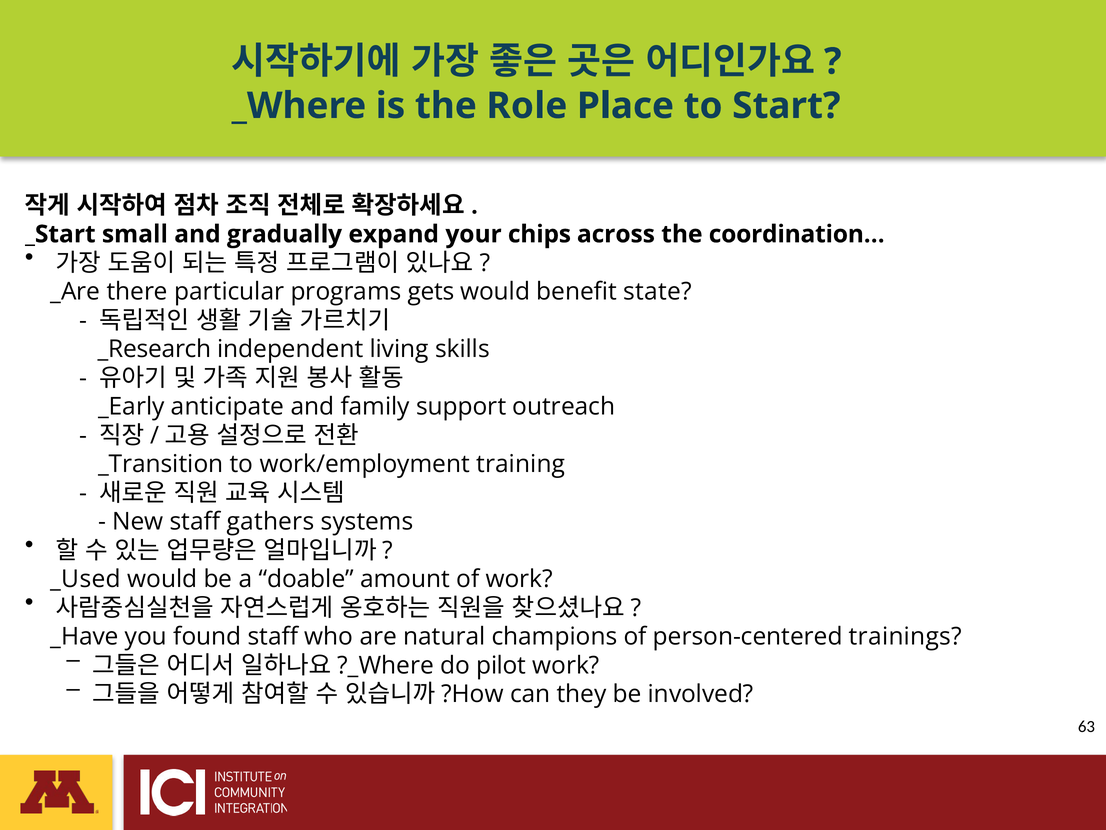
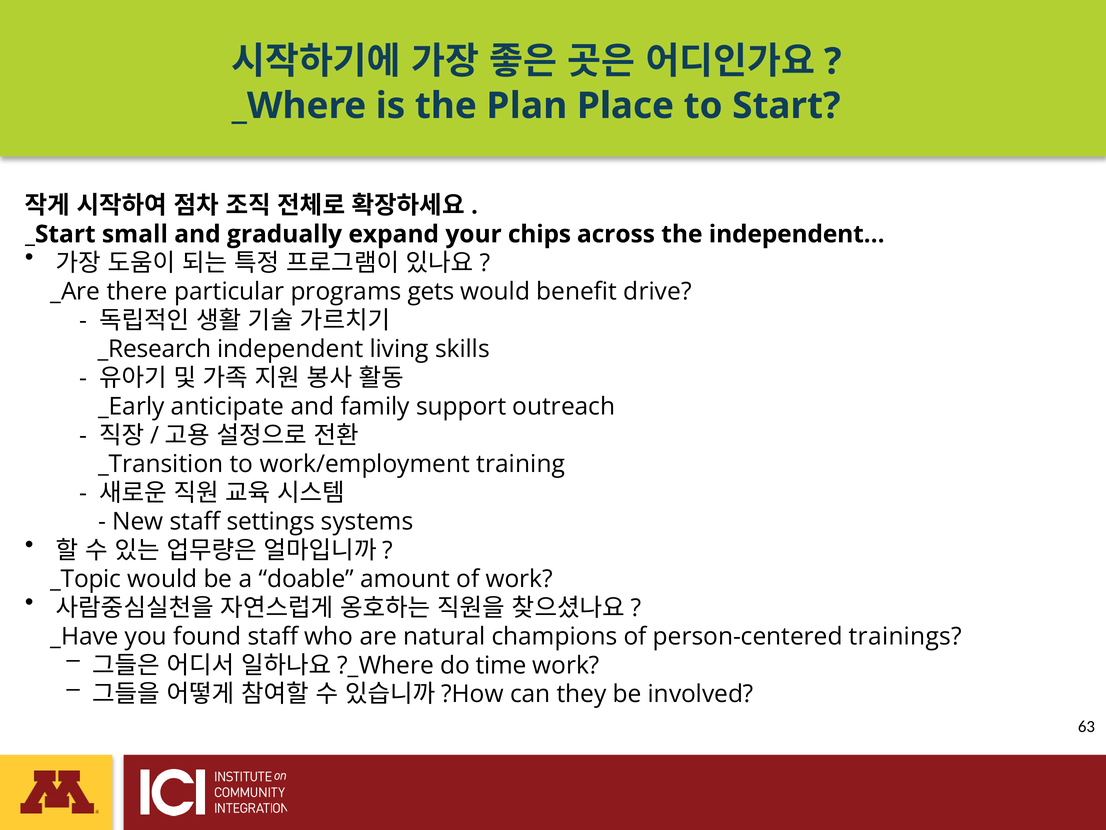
Role: Role -> Plan (527, 106)
coordination…: coordination… -> independent… (797, 234)
state: state -> drive (658, 292)
gathers: gathers -> settings (271, 521)
_Used: _Used -> _Topic (86, 579)
pilot: pilot -> time (501, 665)
